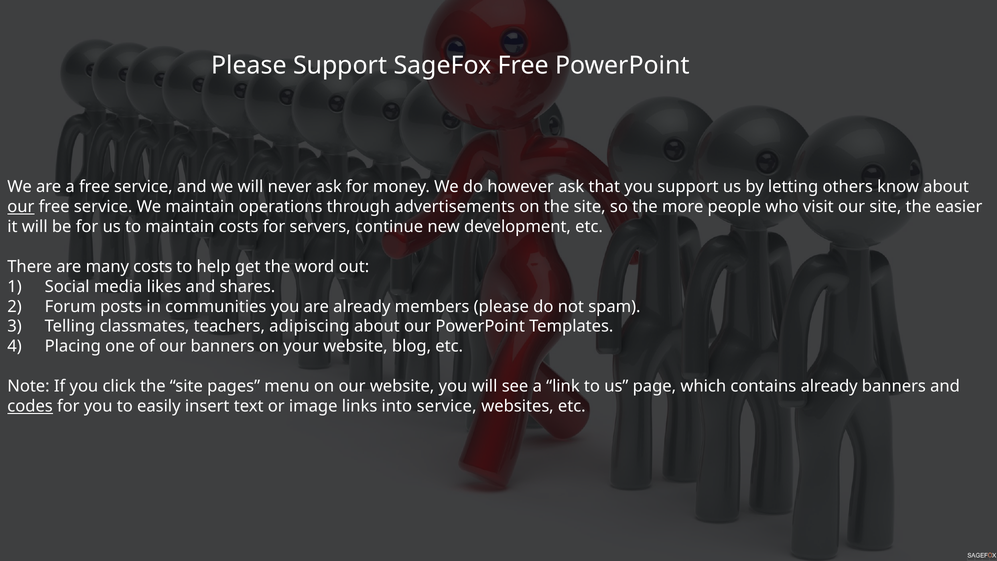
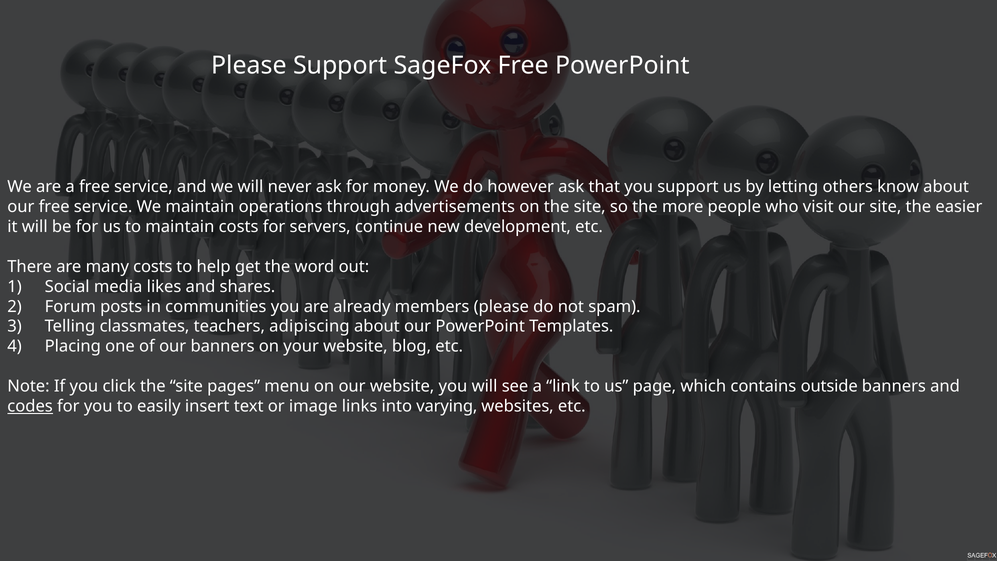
our underline: present -> none (21, 207)
contains already: already -> outside (829, 386)
into service: service -> varying (447, 406)
